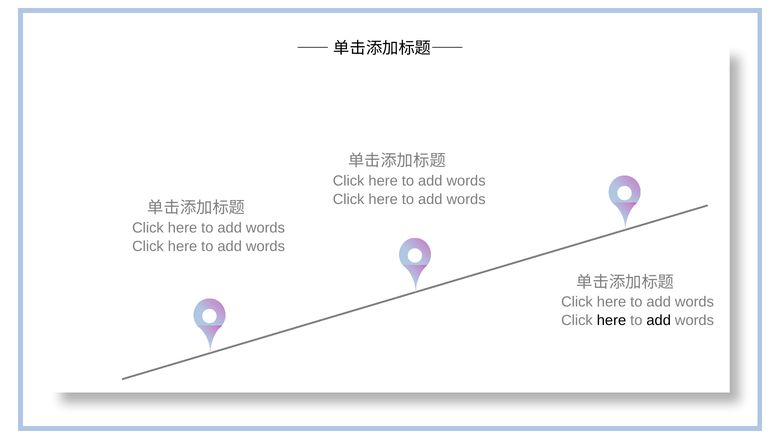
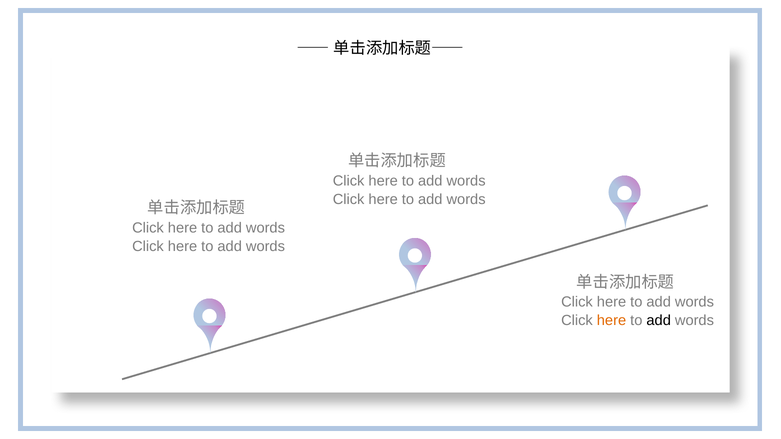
here colour: black -> orange (612, 321)
